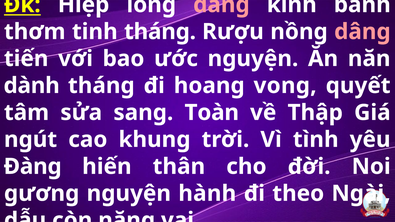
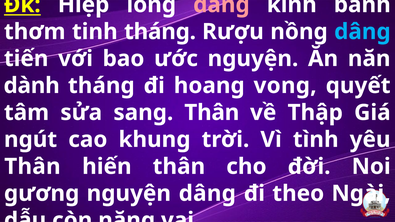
dâng colour: pink -> light blue (362, 32)
sang Toàn: Toàn -> Thân (212, 113)
Đàng: Đàng -> Thân (32, 167)
nguyện hành: hành -> dâng (207, 194)
